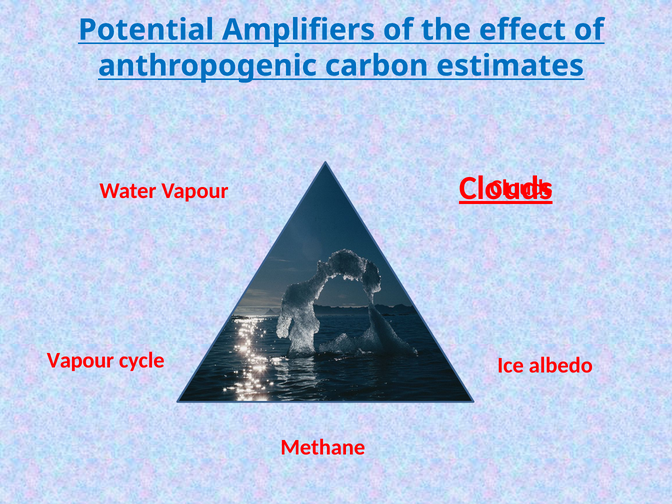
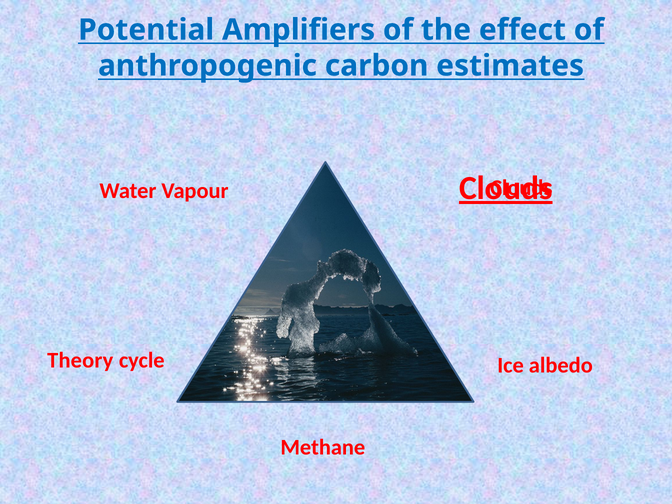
Vapour: Vapour -> Theory (80, 360)
